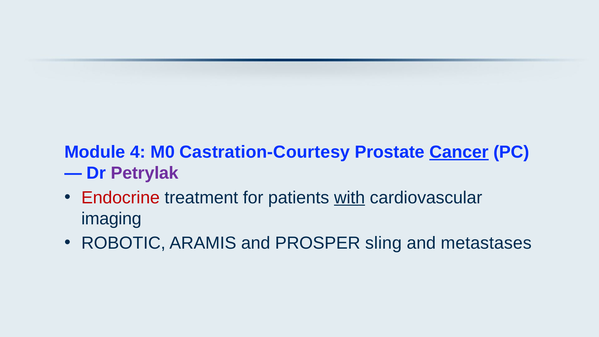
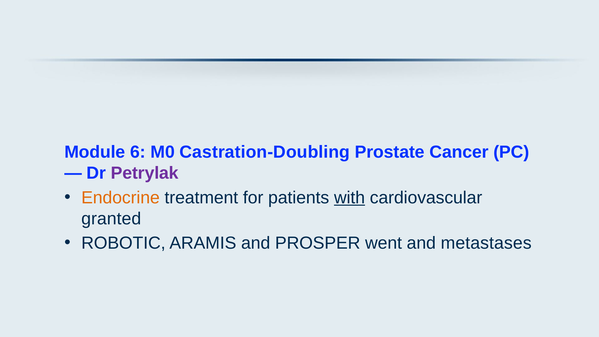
4: 4 -> 6 (138, 152)
Castration-Courtesy: Castration-Courtesy -> Castration-Doubling (265, 152)
Cancer underline: present -> none (459, 152)
Endocrine colour: red -> orange (121, 198)
imaging: imaging -> granted (111, 219)
sling: sling -> went (384, 243)
